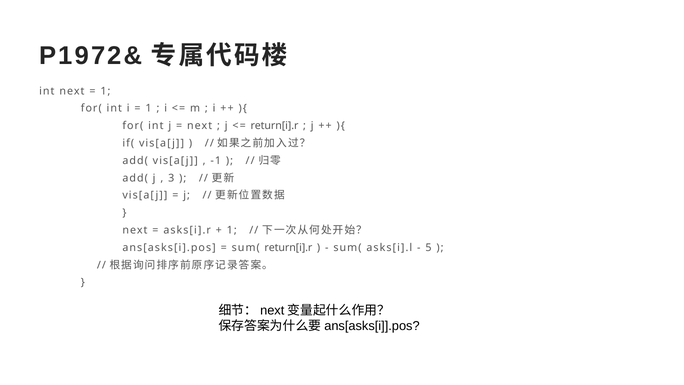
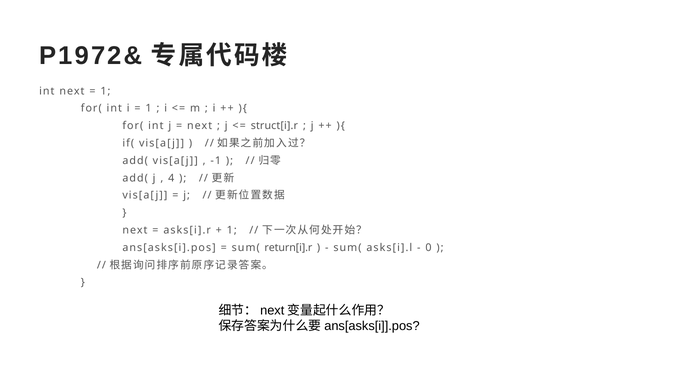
return[i].r: return[i].r -> struct[i].r (274, 126)
3: 3 -> 4 (171, 178)
5: 5 -> 0 (428, 247)
